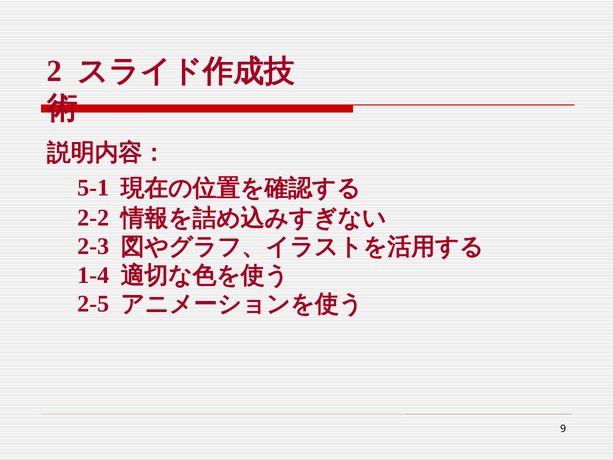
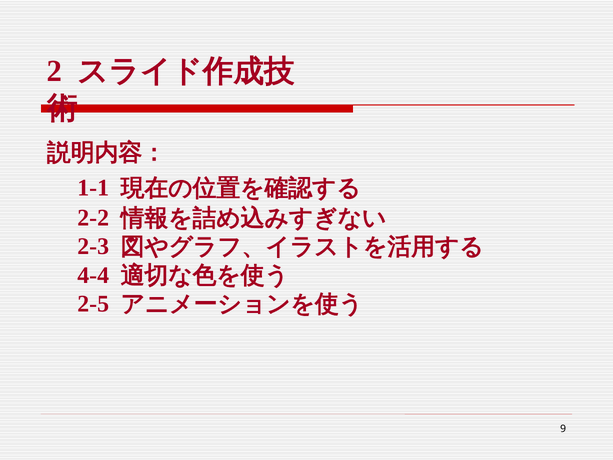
5-1: 5-1 -> 1-1 (93, 188)
1-4: 1-4 -> 4-4 (93, 275)
